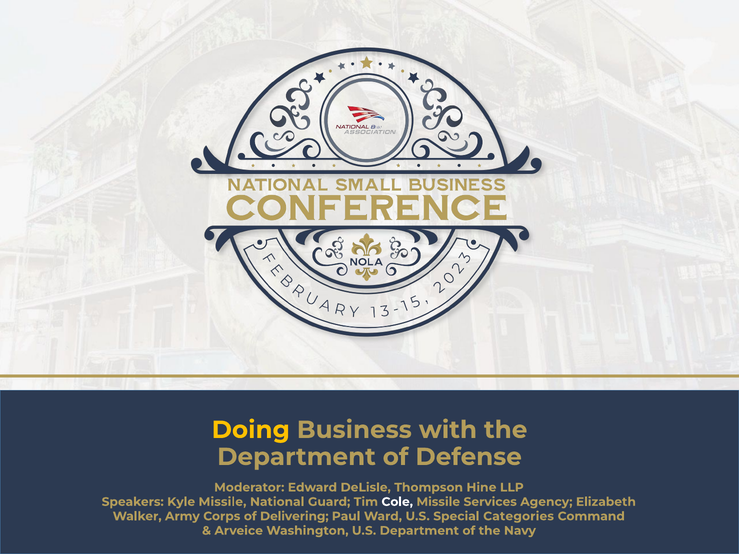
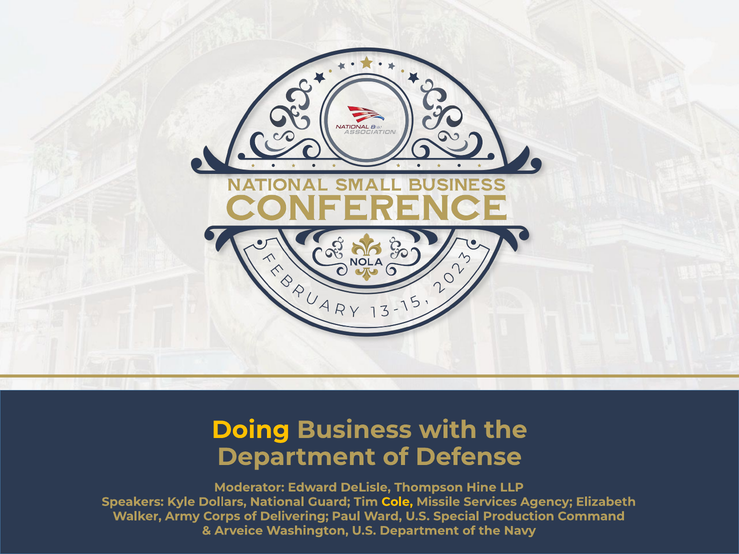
Kyle Missile: Missile -> Dollars (223, 502)
Cole colour: white -> yellow (397, 502)
Categories: Categories -> Production (519, 516)
